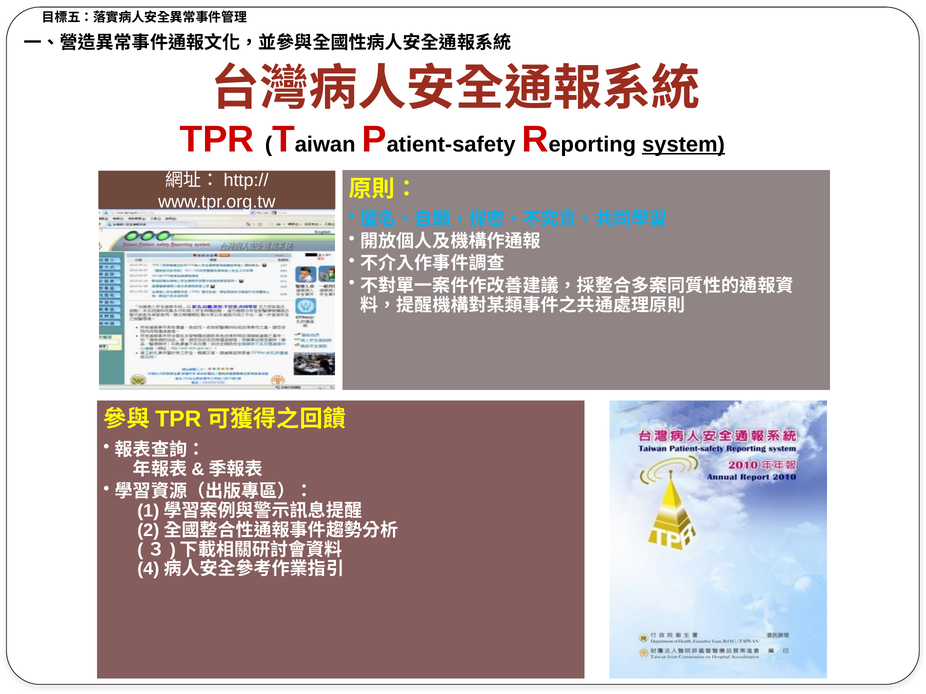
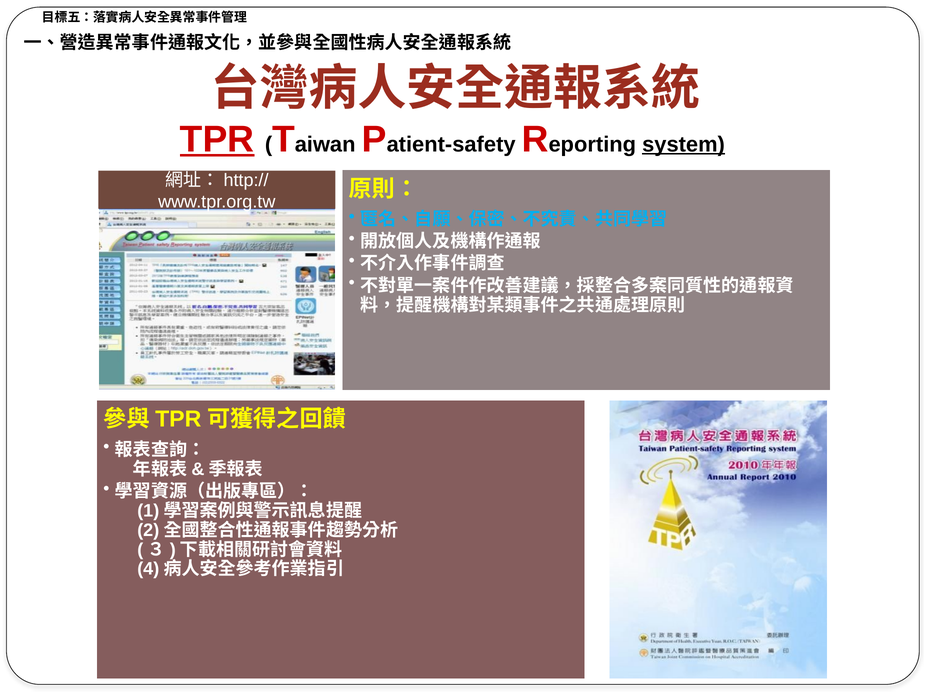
TPR underline: none -> present (217, 139)
